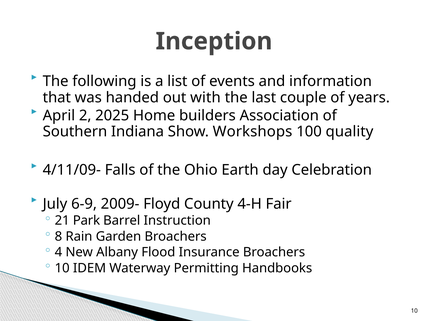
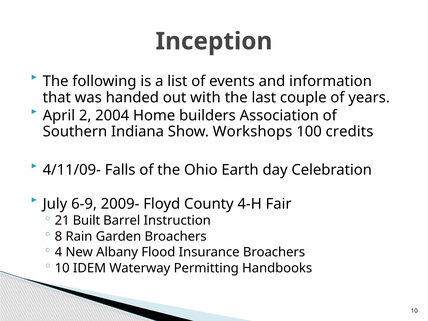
2025: 2025 -> 2004 (112, 116)
quality: quality -> credits (350, 132)
Park: Park -> Built (86, 221)
